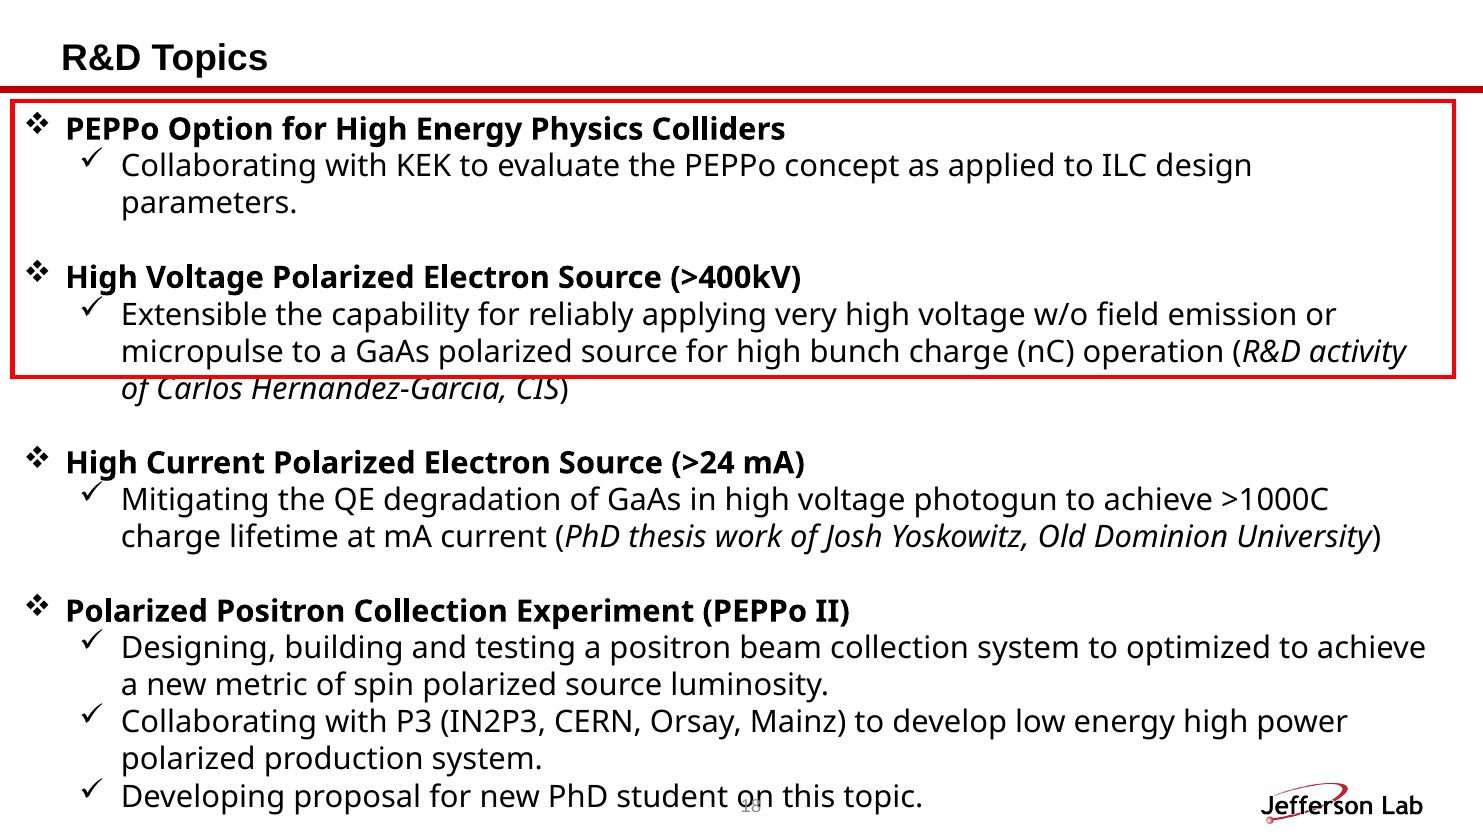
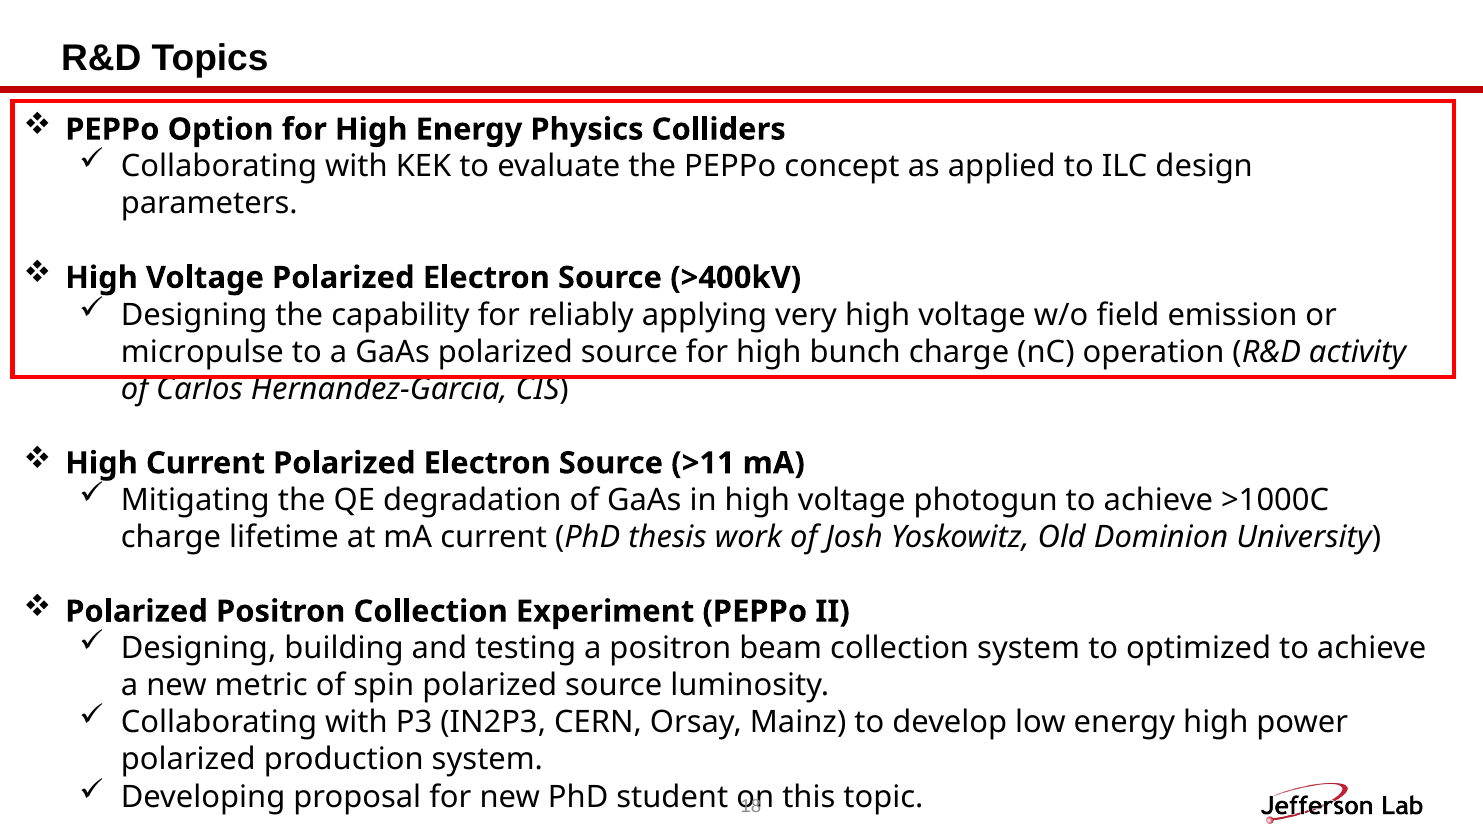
Extensible: Extensible -> Designing (194, 315)
>24: >24 -> >11 (703, 463)
